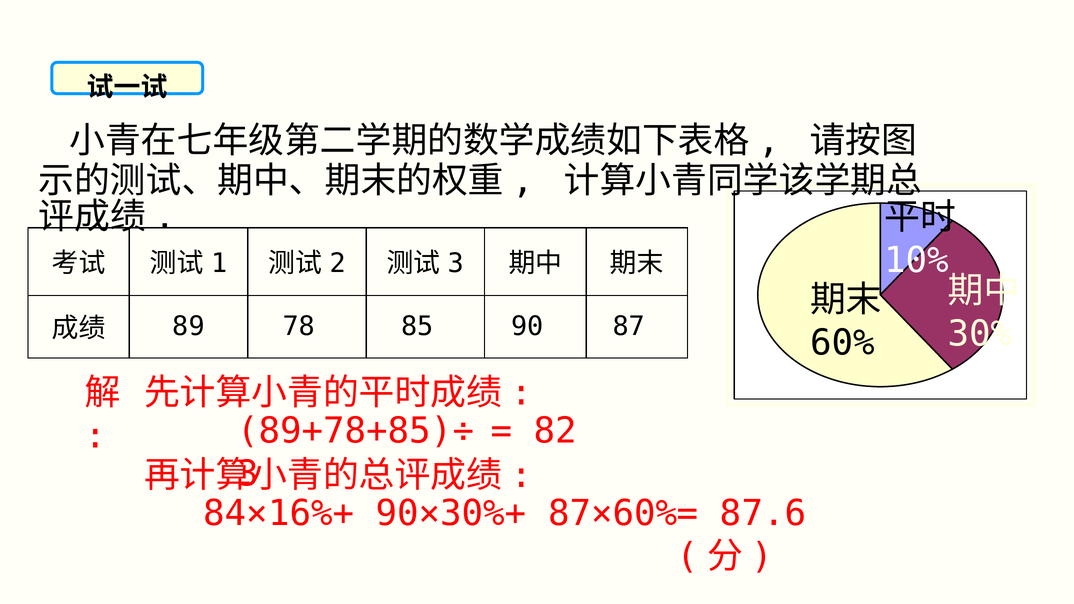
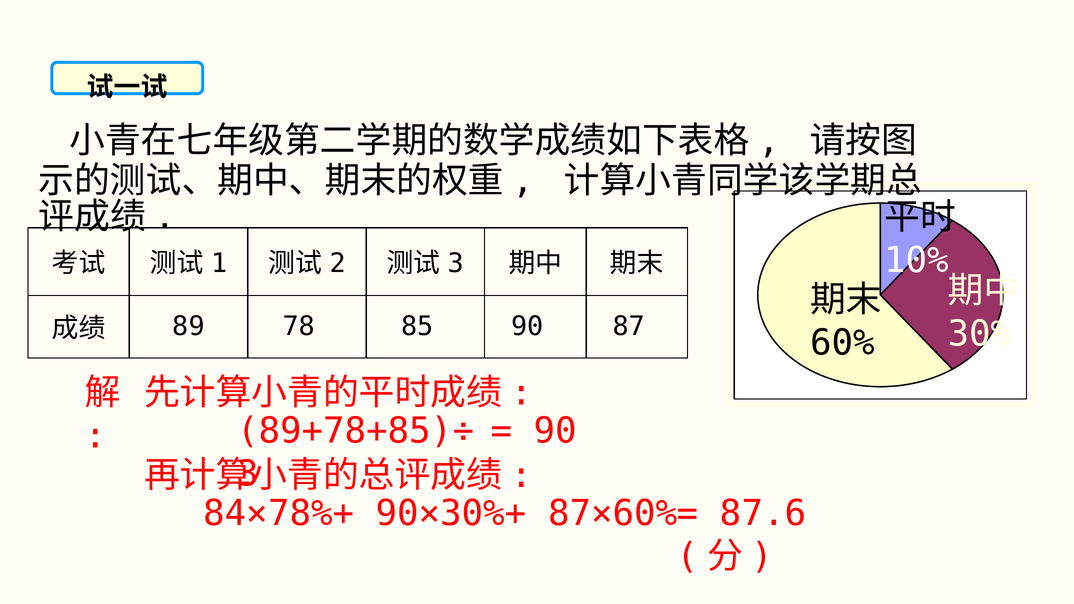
82: 82 -> 90 (555, 431)
84×16%+: 84×16%+ -> 84×78%+ (279, 514)
